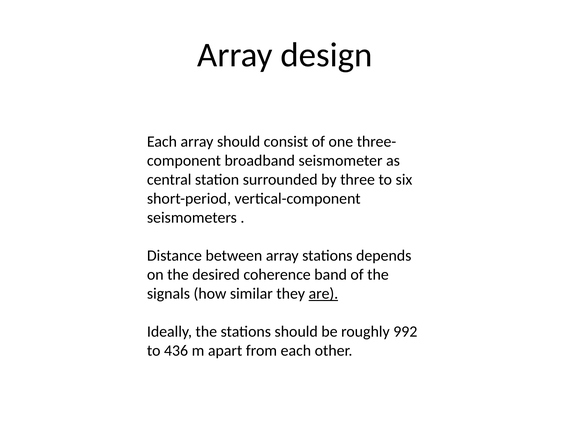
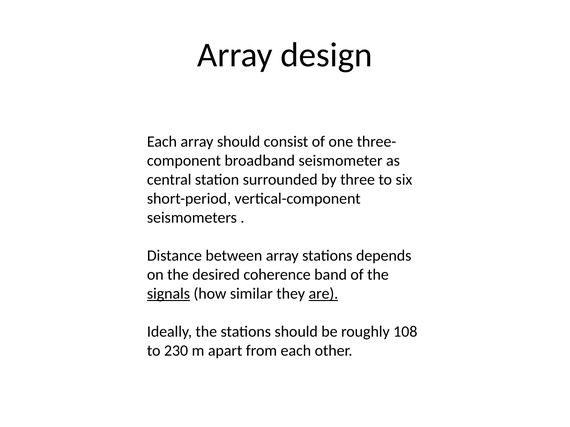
signals underline: none -> present (168, 294)
992: 992 -> 108 (405, 332)
436: 436 -> 230 (176, 351)
